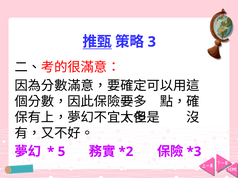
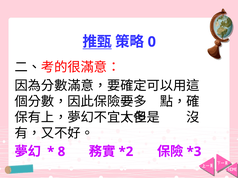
3: 3 -> 0 (152, 42)
5: 5 -> 8 (61, 152)
